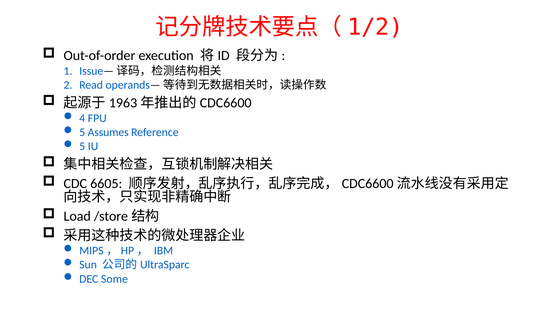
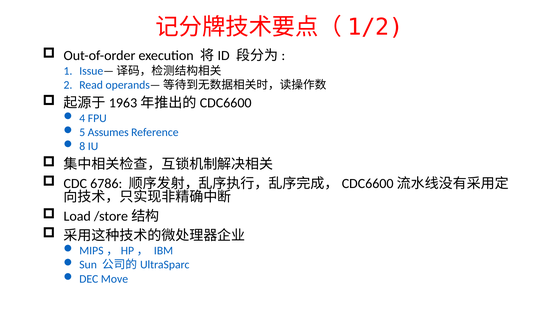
5: 5 -> 8 (82, 147)
6605: 6605 -> 6786 (106, 184)
Some: Some -> Move (114, 279)
